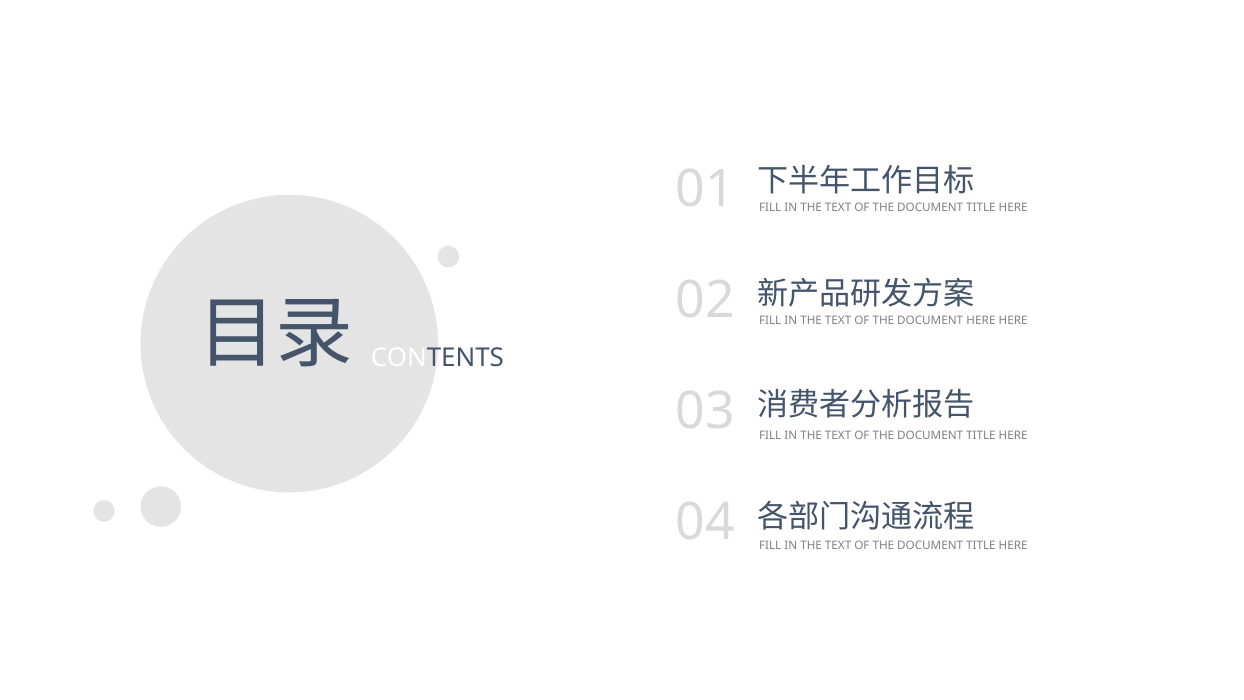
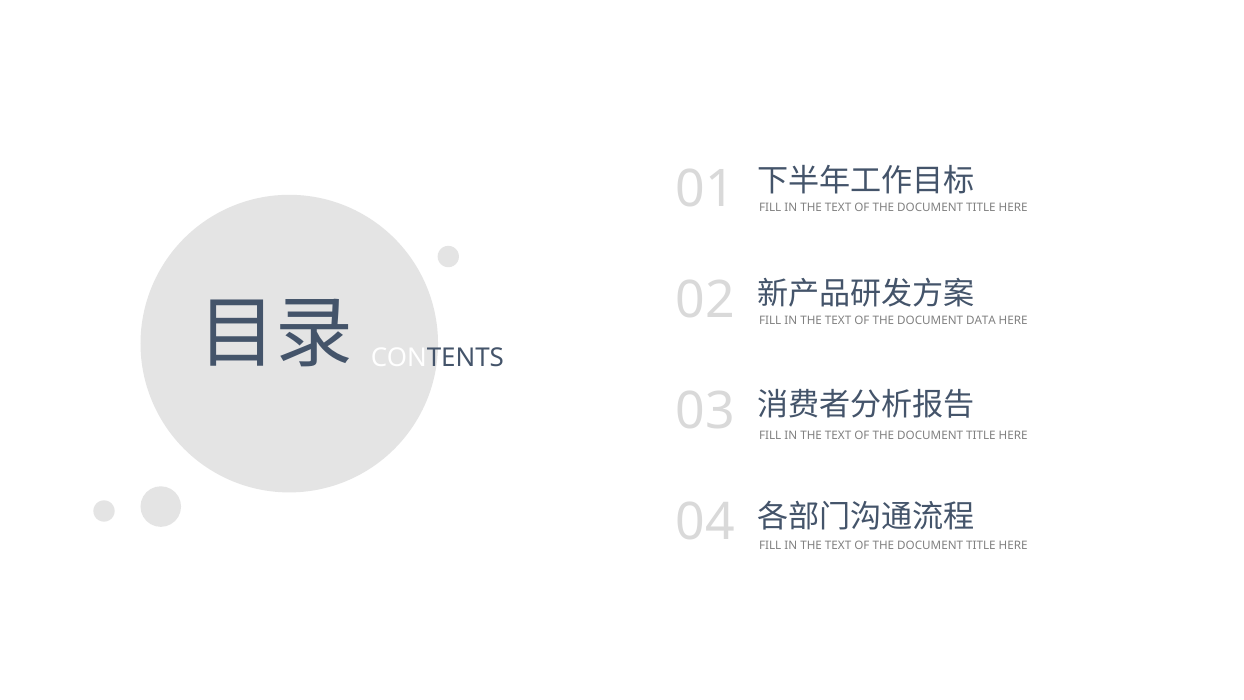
DOCUMENT HERE: HERE -> DATA (981, 320)
